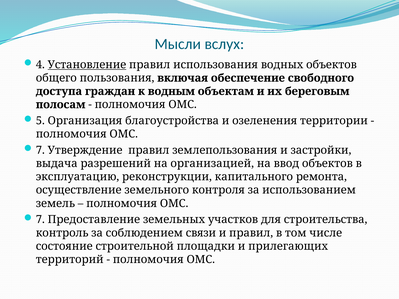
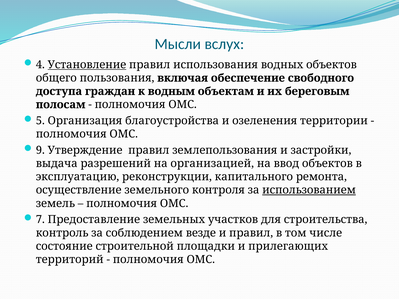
7: 7 -> 9 (40, 150)
использованием underline: none -> present (309, 190)
связи: связи -> везде (201, 233)
